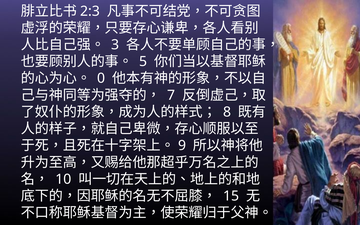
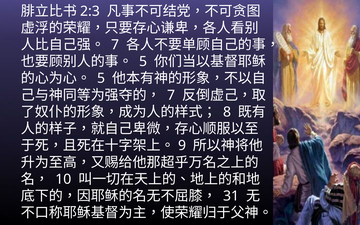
3: 3 -> 7 (115, 45)
0: 0 -> 5 (101, 78)
15: 15 -> 31 (231, 196)
